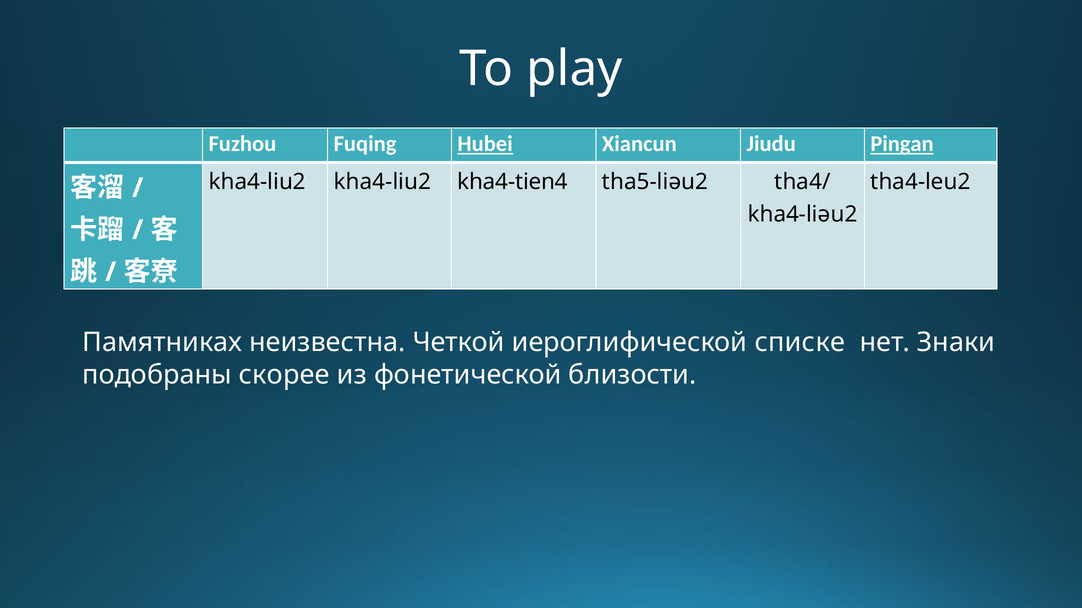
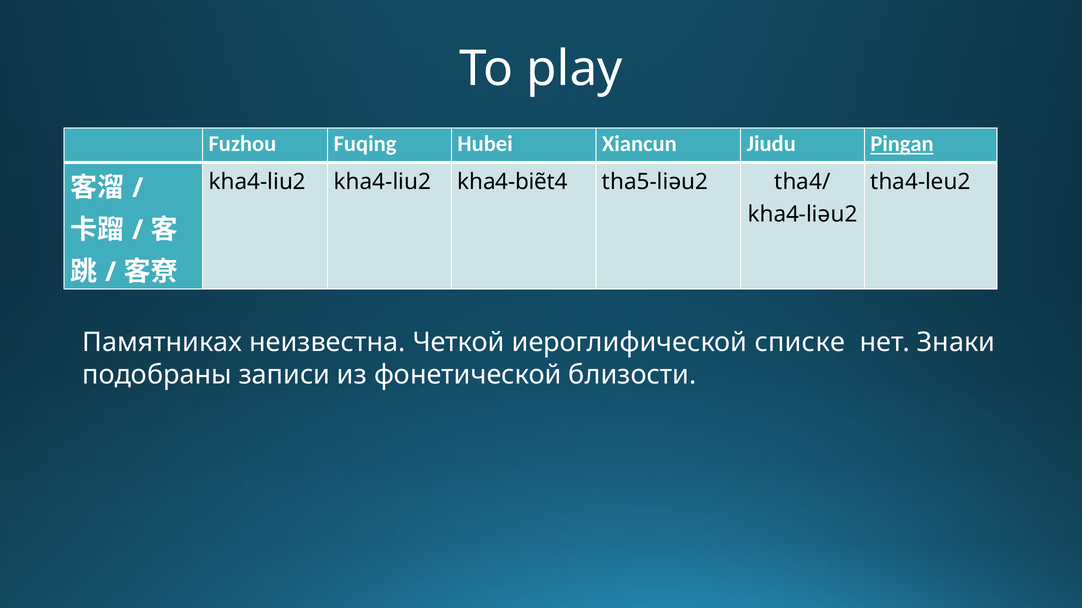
Hubei underline: present -> none (485, 144)
kha4-tien4: kha4-tien4 -> kha4-biẽt4 (513, 182)
скорее: скорее -> записи (284, 375)
